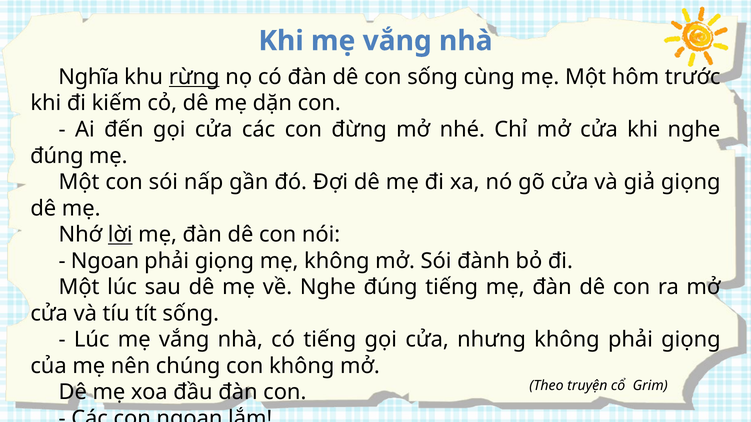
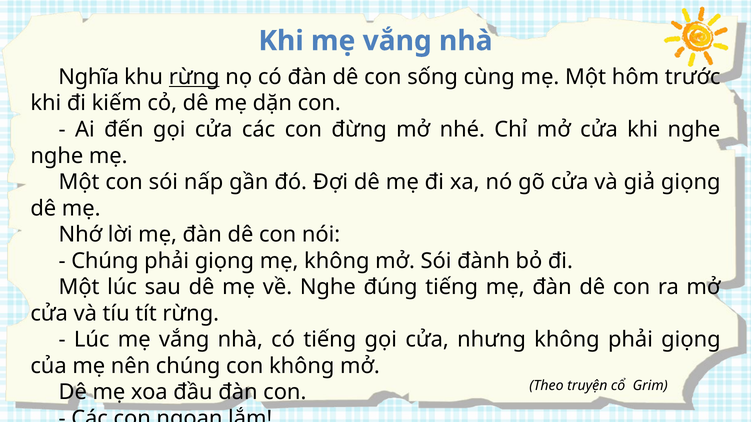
đúng: đúng -> nghe (57, 156)
lời underline: present -> none (120, 235)
Ngoan: Ngoan -> Chúng (105, 261)
tít sống: sống -> rừng (191, 314)
